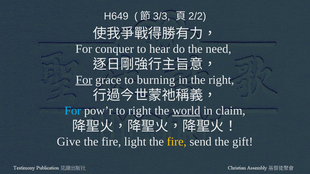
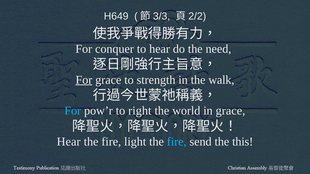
burning: burning -> strength (156, 80)
the right: right -> walk (221, 80)
world underline: present -> none (186, 111)
in claim: claim -> grace (230, 111)
Give: Give -> Hear (69, 142)
fire colour: yellow -> light blue (177, 142)
gift: gift -> this (243, 142)
